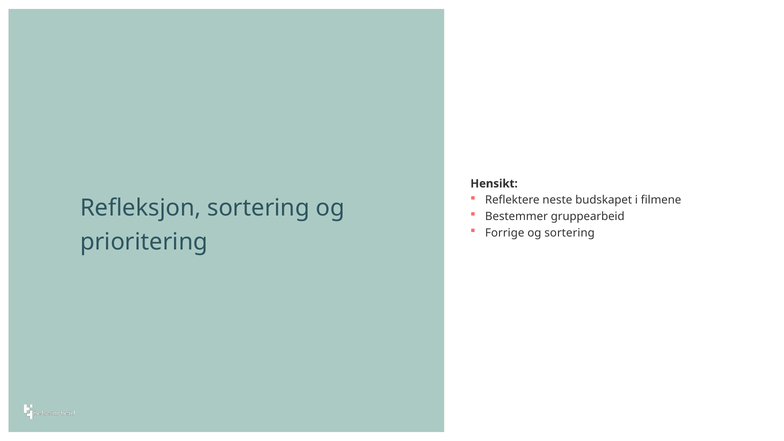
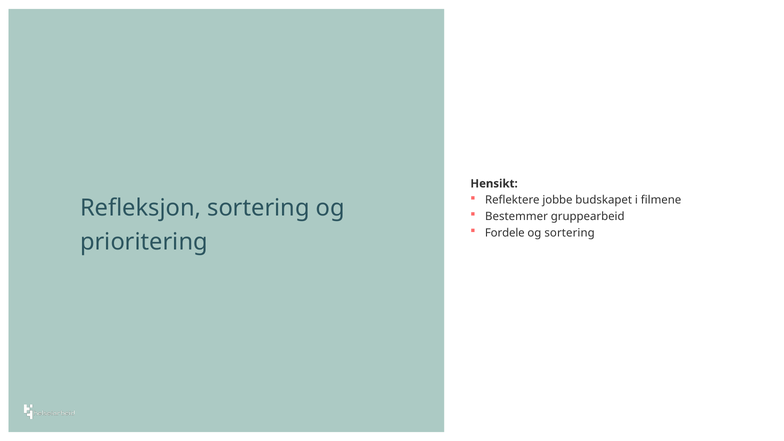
neste: neste -> jobbe (557, 200)
Forrige: Forrige -> Fordele (505, 233)
